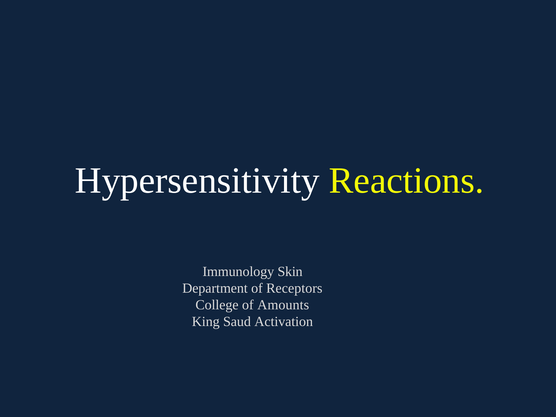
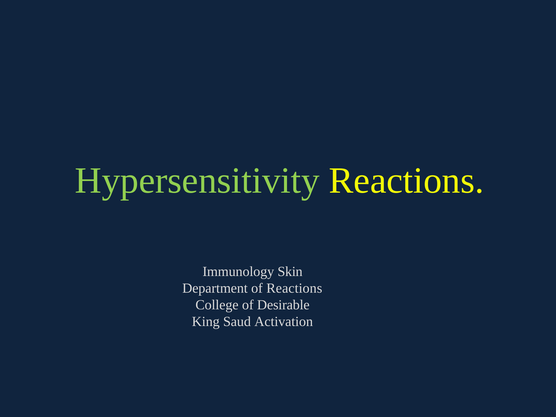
Hypersensitivity colour: white -> light green (197, 180)
of Receptors: Receptors -> Reactions (294, 288)
Amounts: Amounts -> Desirable (283, 305)
